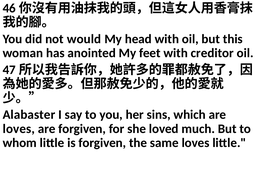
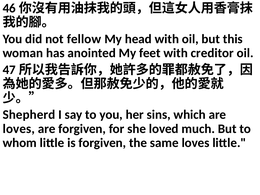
would: would -> fellow (84, 39)
Alabaster: Alabaster -> Shepherd (29, 115)
